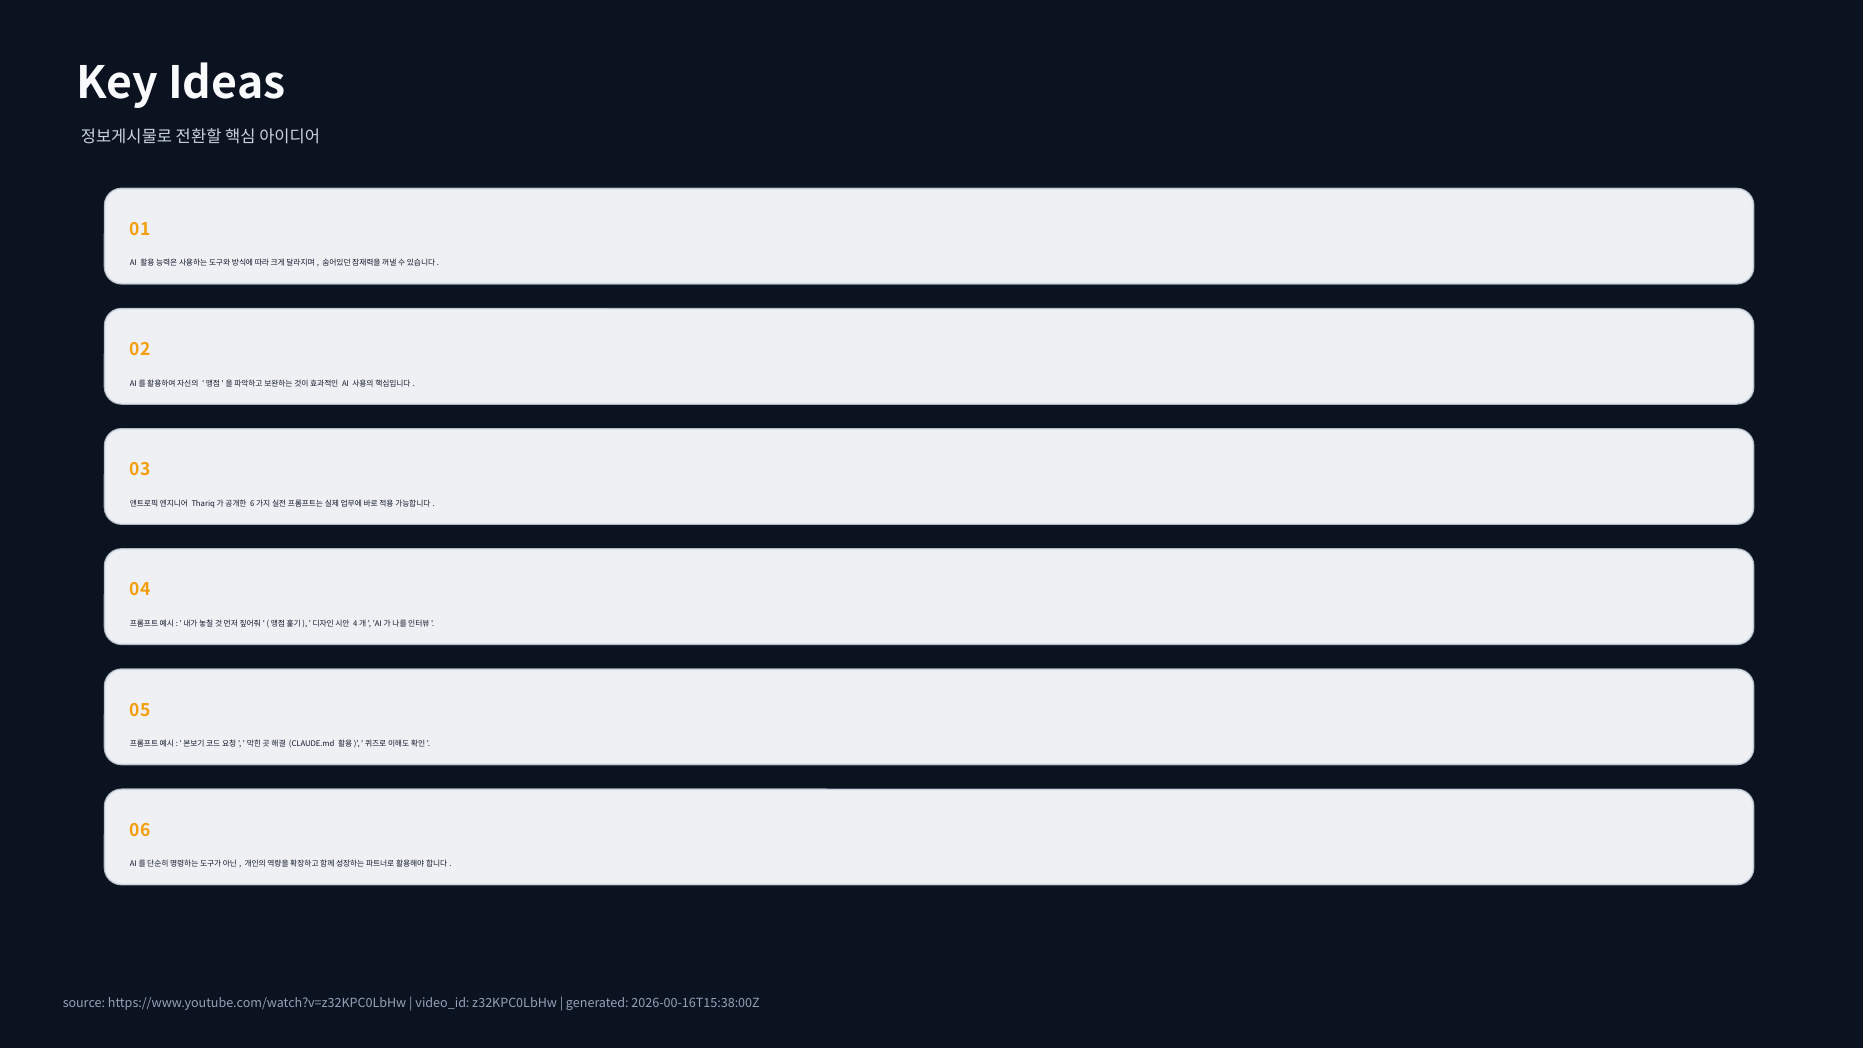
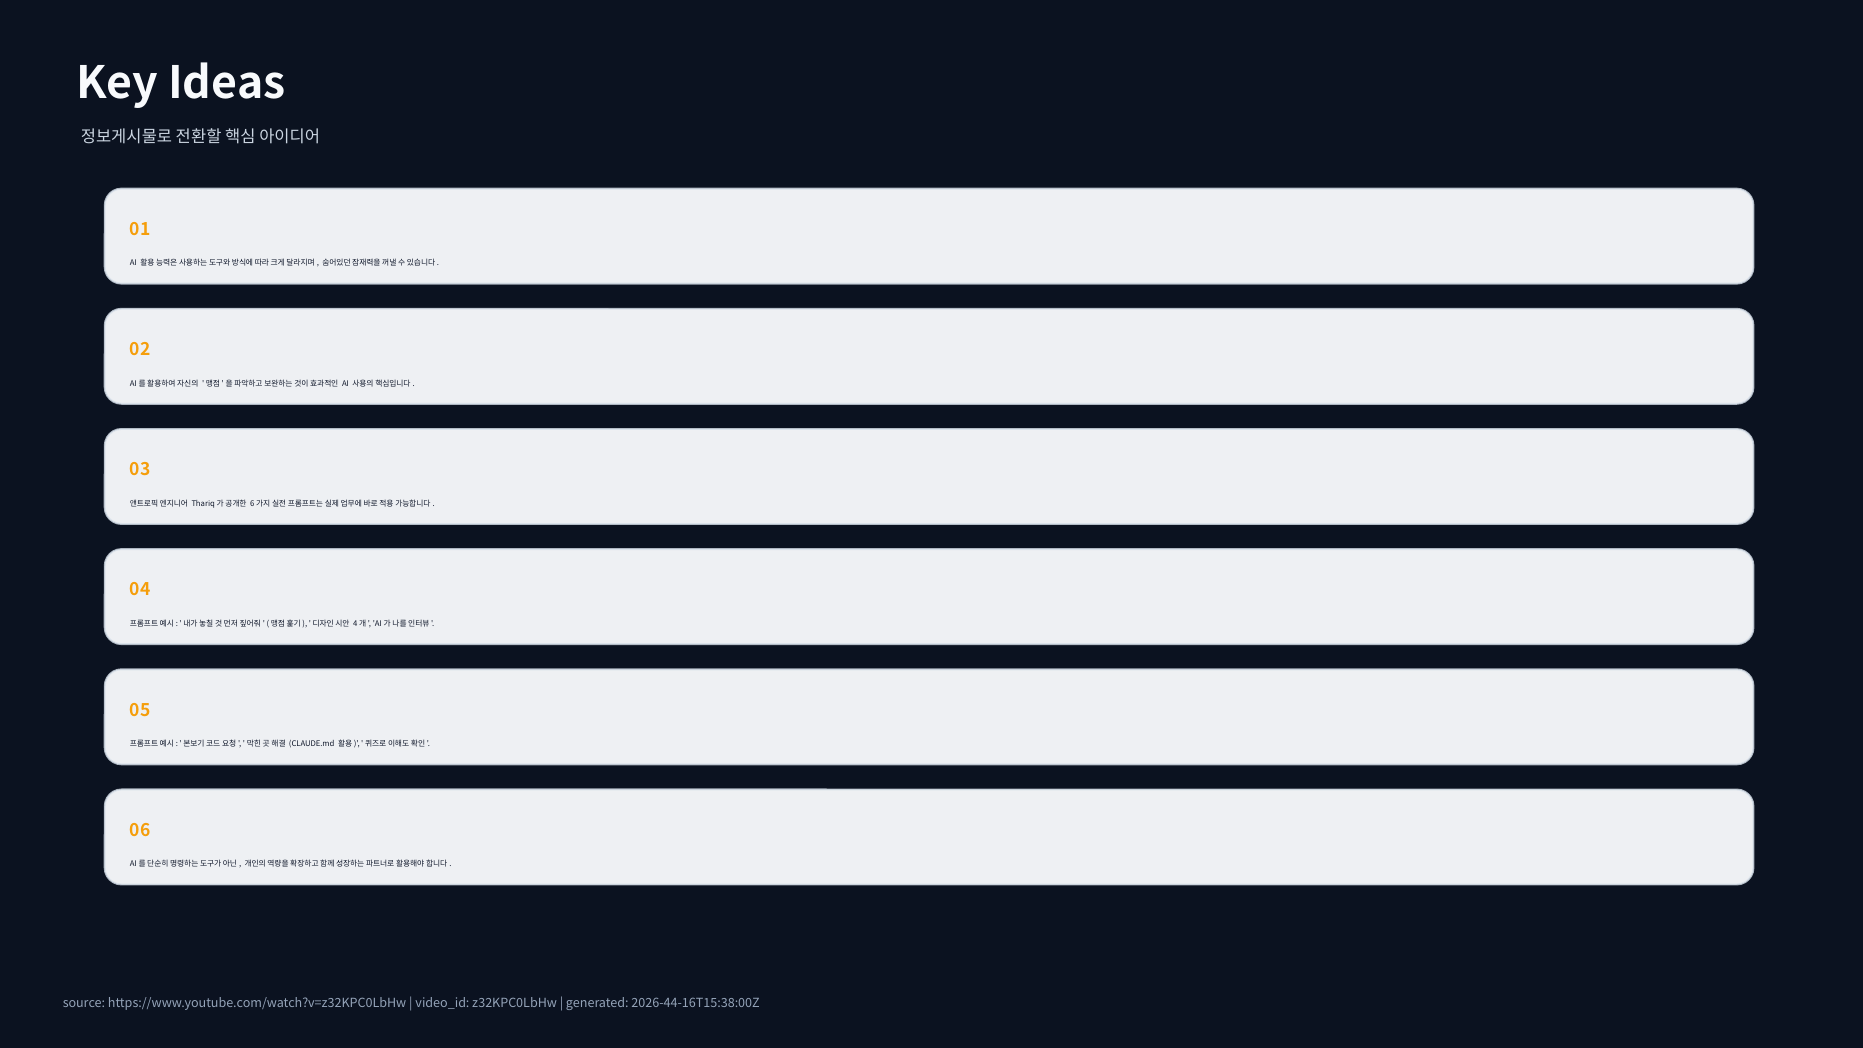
2026-00-16T15:38:00Z: 2026-00-16T15:38:00Z -> 2026-44-16T15:38:00Z (696, 1003)
